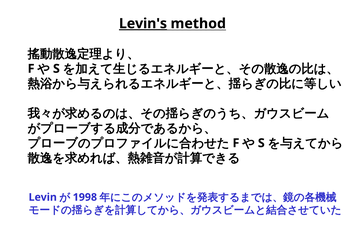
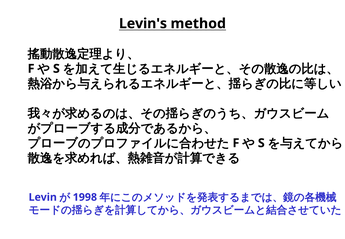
Levin's underline: present -> none (143, 24)
